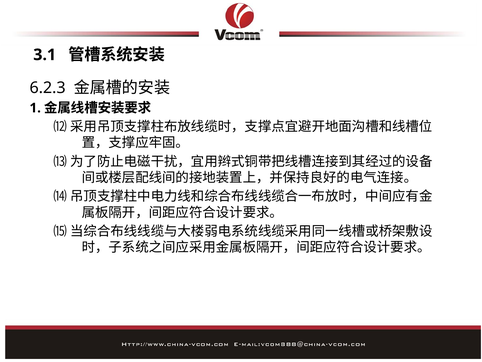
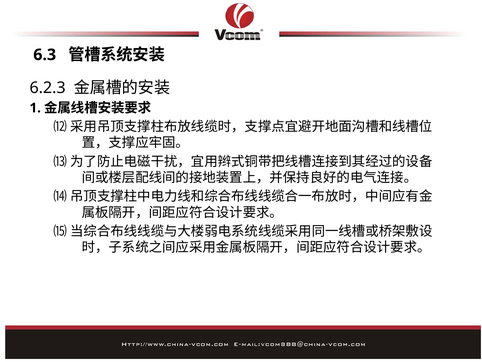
3.1: 3.1 -> 6.3 (45, 55)
